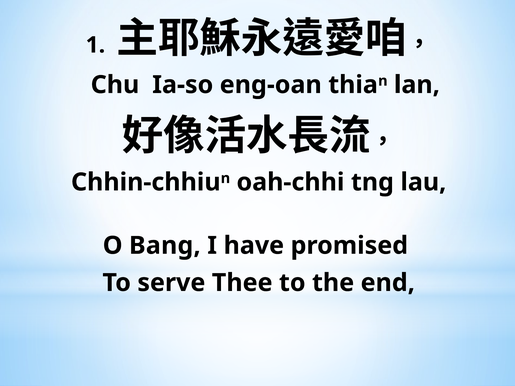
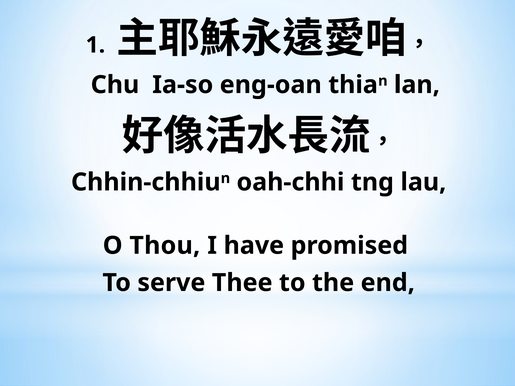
Bang: Bang -> Thou (165, 246)
